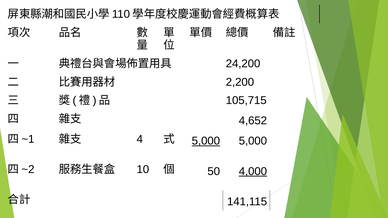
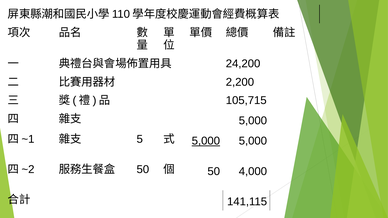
4,652: 4,652 -> 5,000 (253, 121)
4: 4 -> 5 (140, 139)
10: 10 -> 50 (143, 170)
4,000 underline: present -> none (253, 171)
